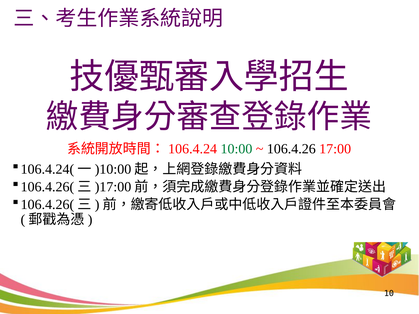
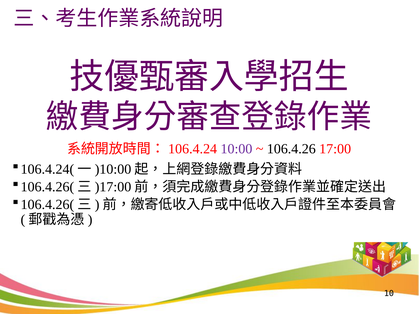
10:00 colour: green -> purple (236, 149)
